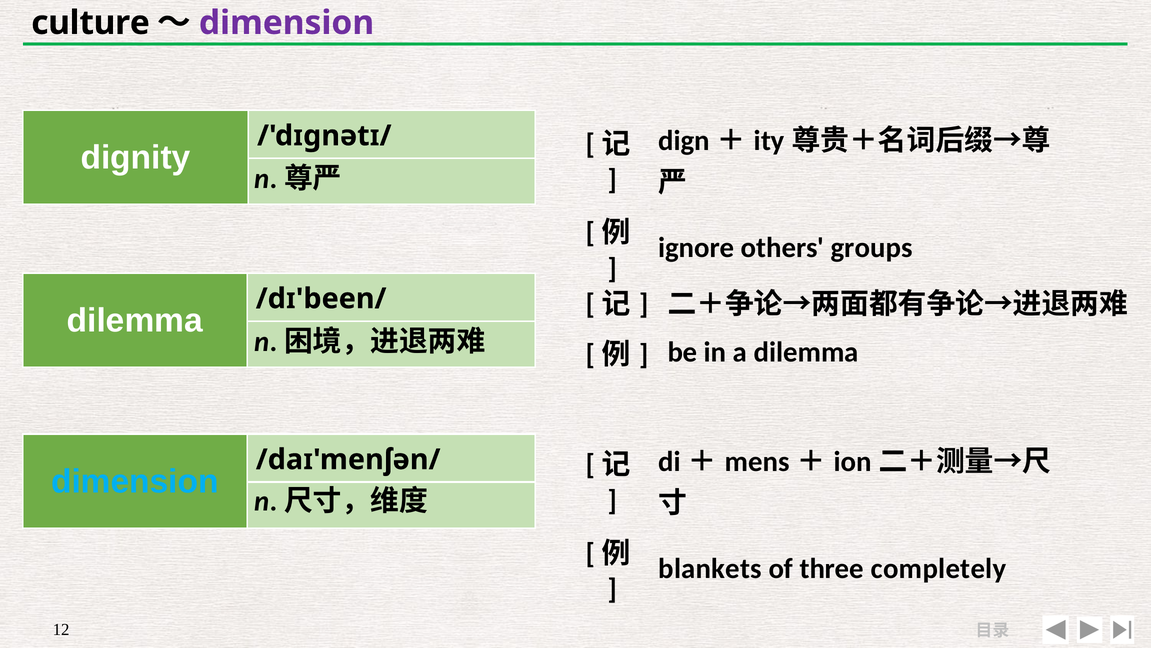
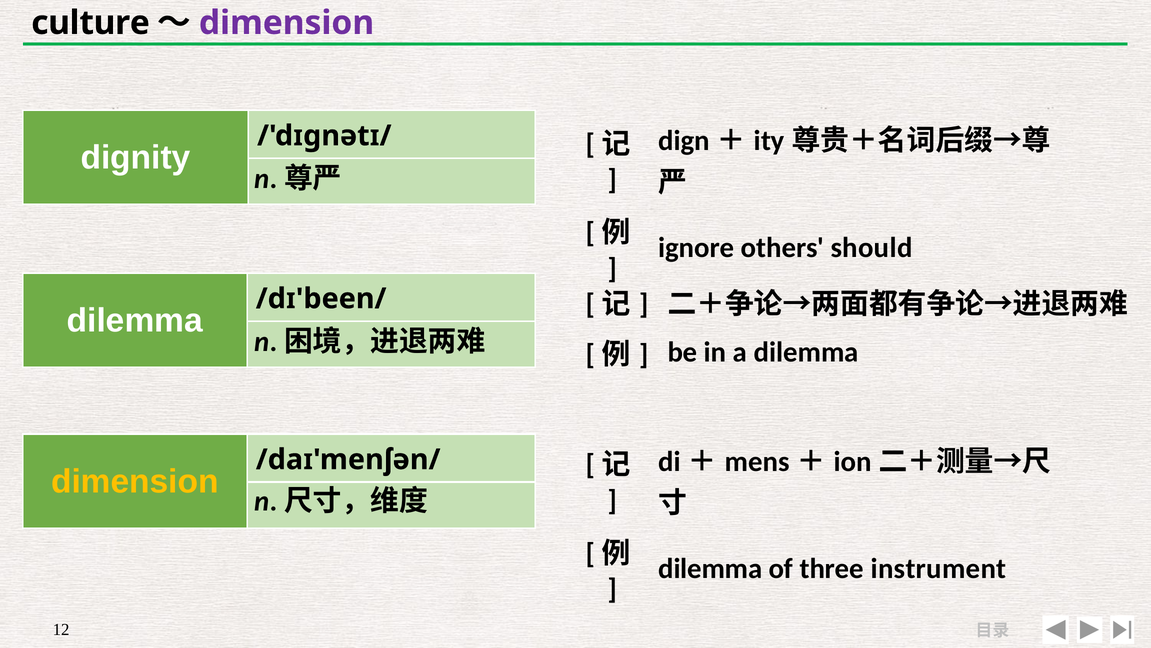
groups: groups -> should (872, 248)
dimension colour: light blue -> yellow (135, 481)
blankets: blankets -> dilemma (710, 568)
completely: completely -> instrument (939, 568)
